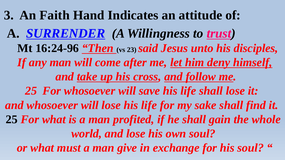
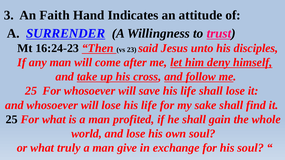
16:24-96: 16:24-96 -> 16:24-23 (57, 48)
must: must -> truly (69, 148)
